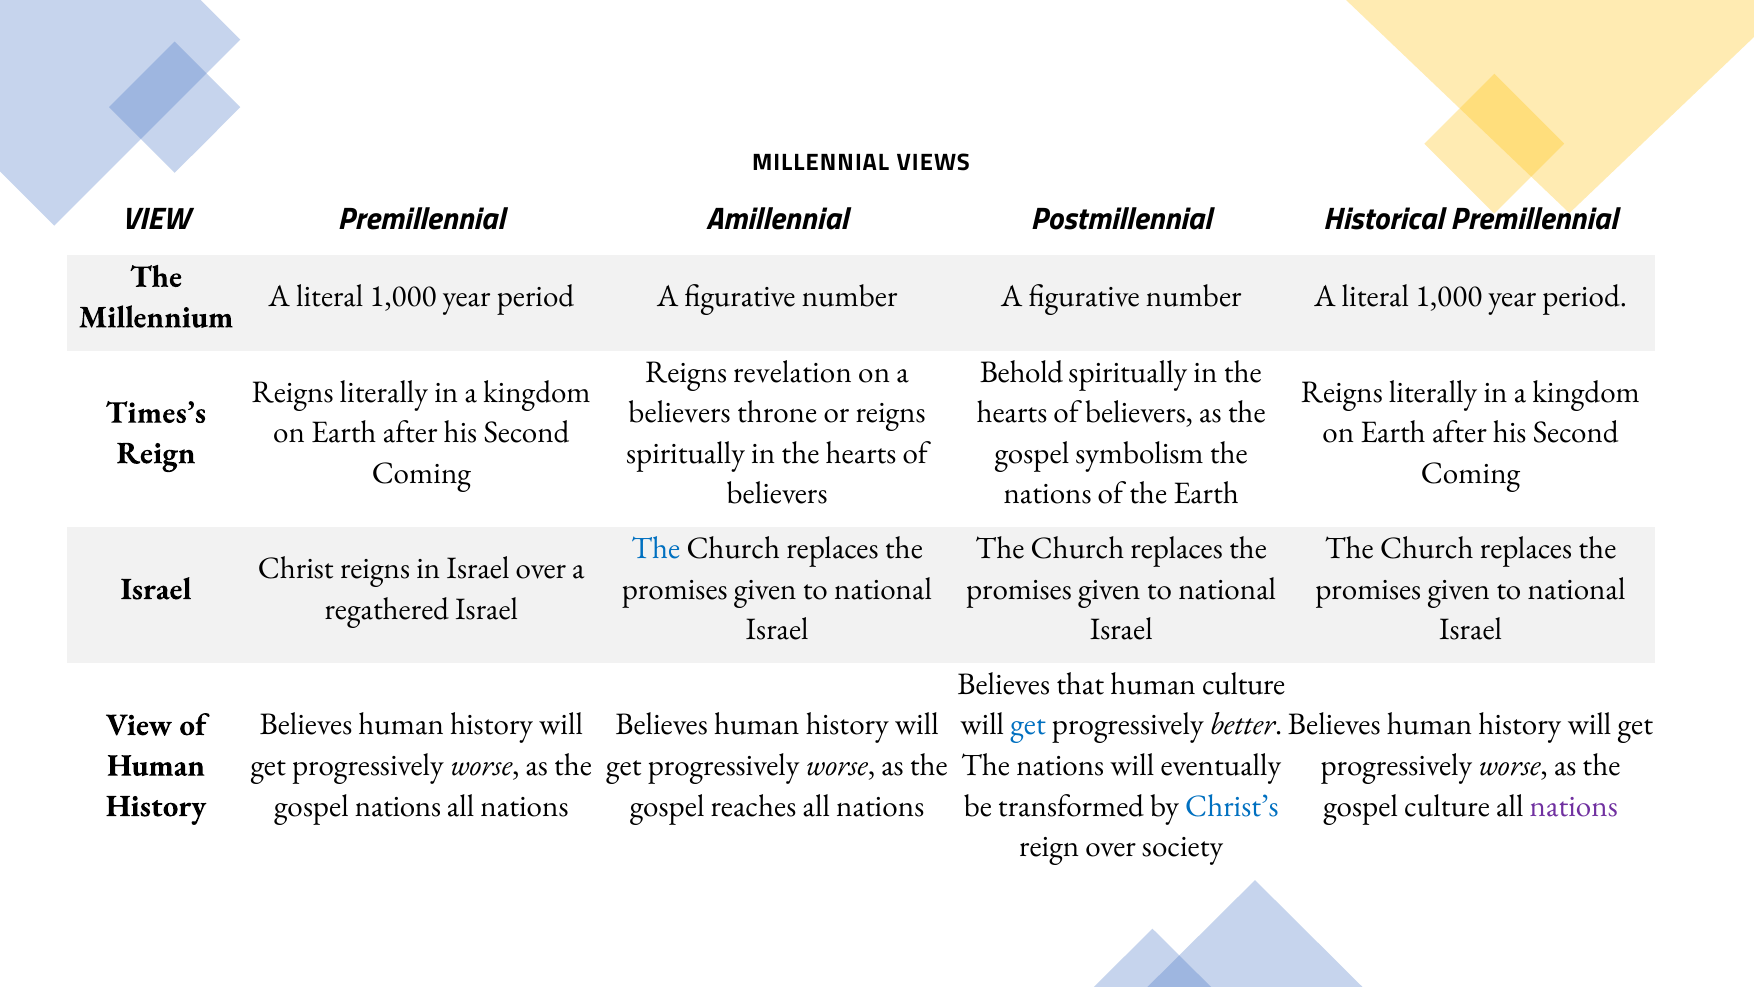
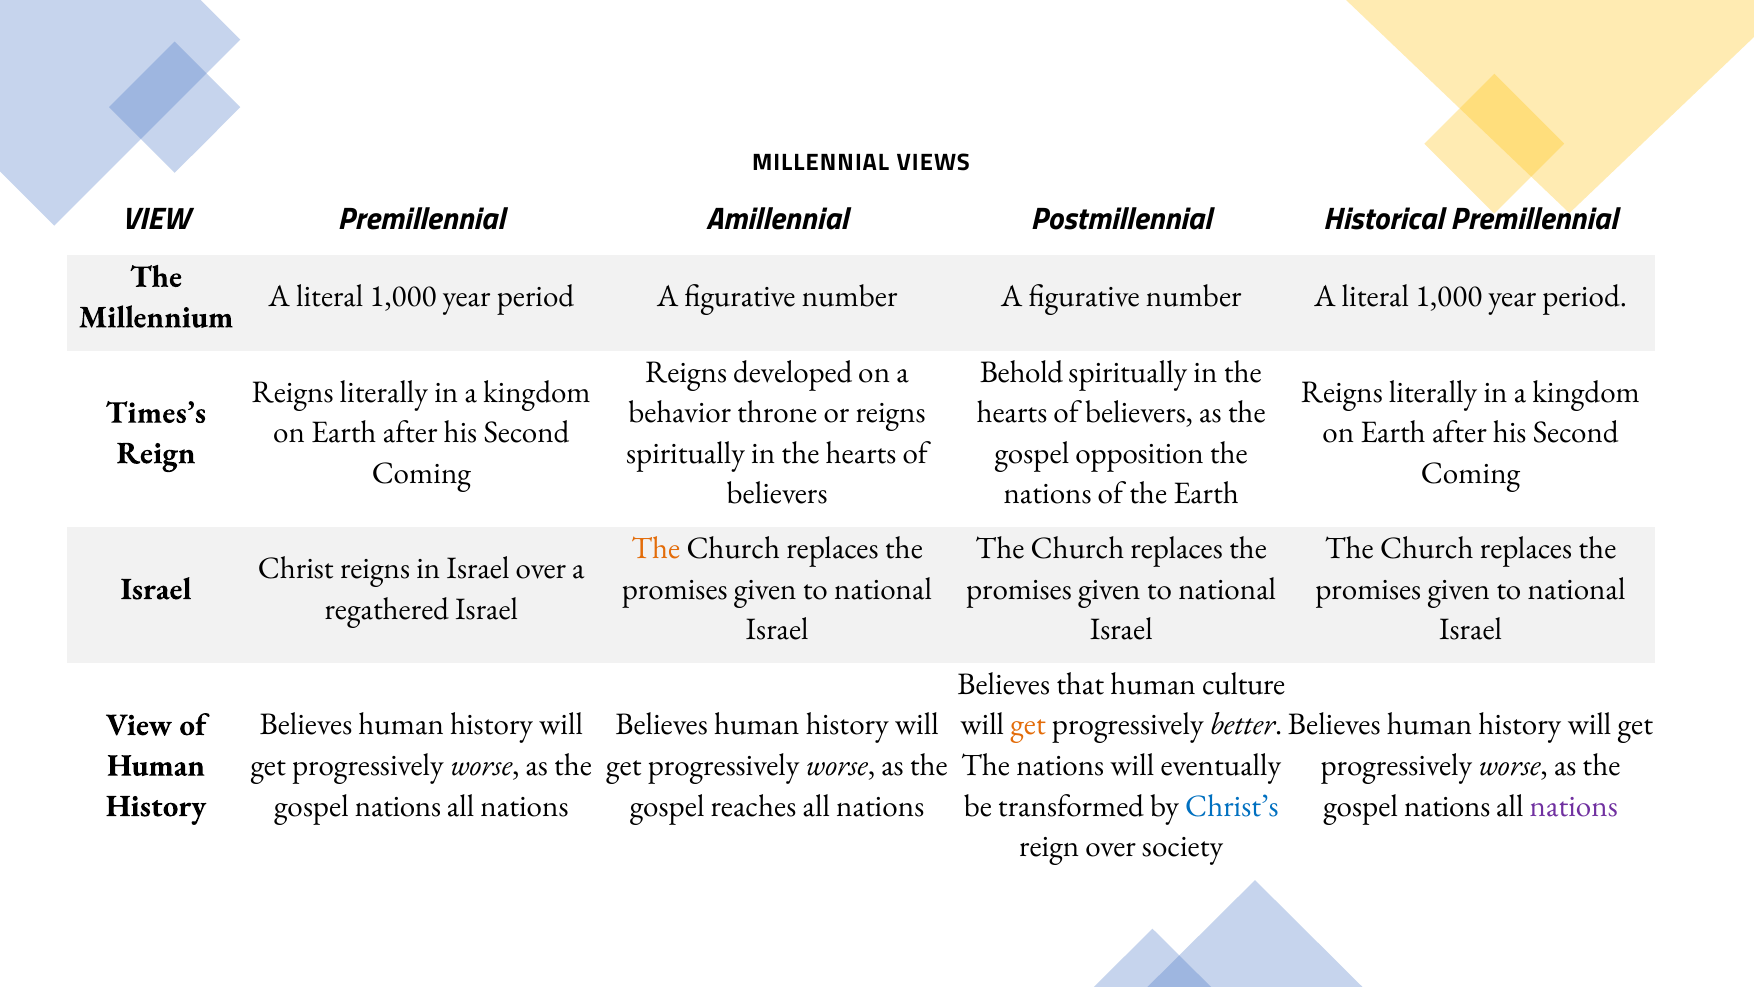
revelation: revelation -> developed (793, 372)
believers: believers -> behavior (680, 412)
symbolism: symbolism -> opposition (1140, 453)
The colour: blue -> orange (656, 548)
get colour: blue -> orange (1028, 724)
culture: culture -> nations (1447, 806)
